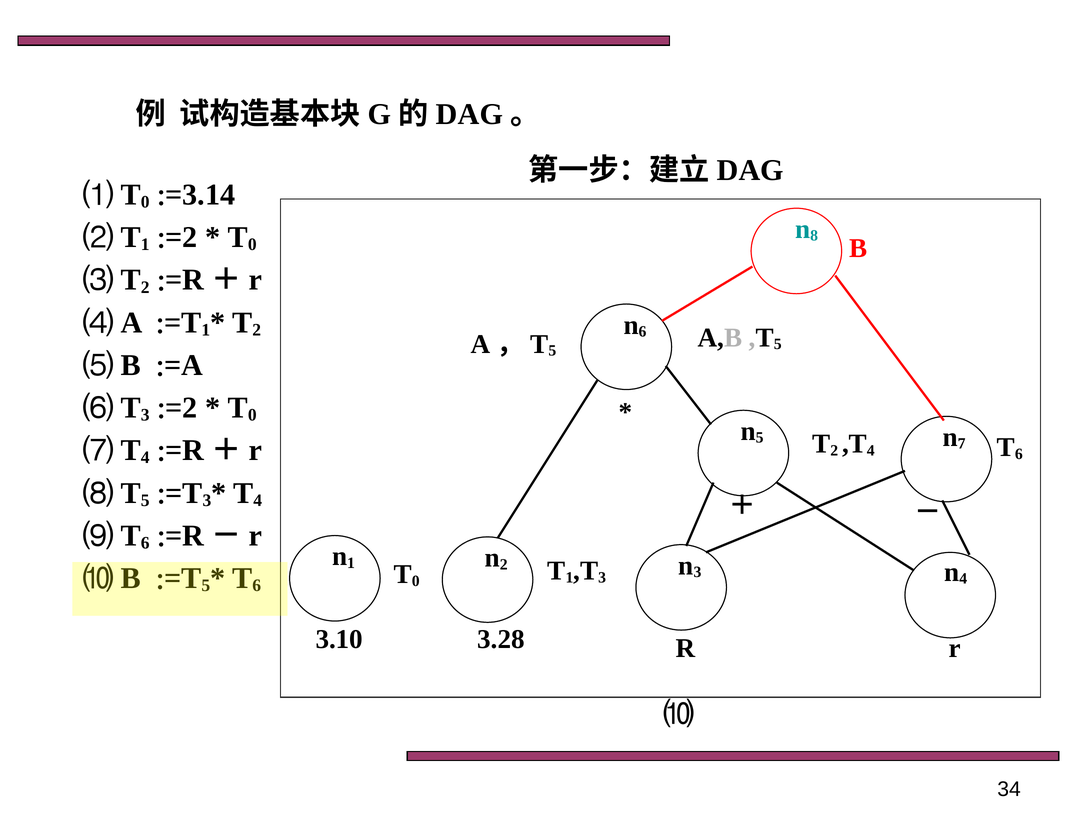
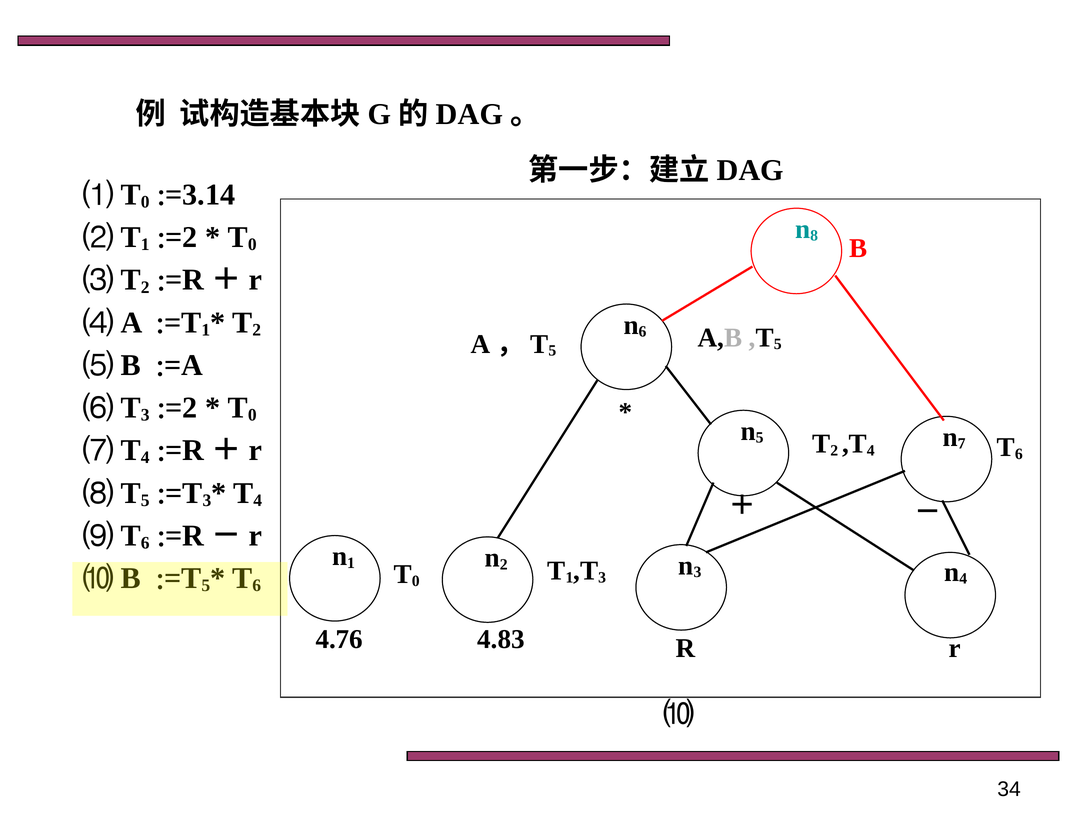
3.10: 3.10 -> 4.76 (339, 639)
3.28: 3.28 -> 4.83 (501, 639)
